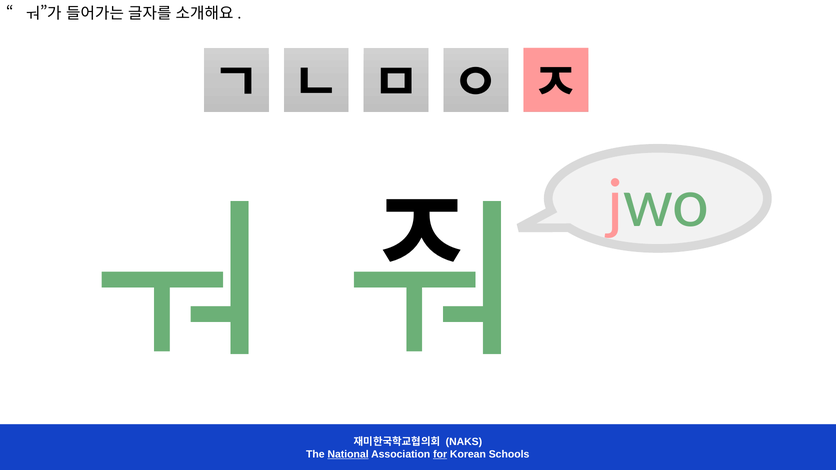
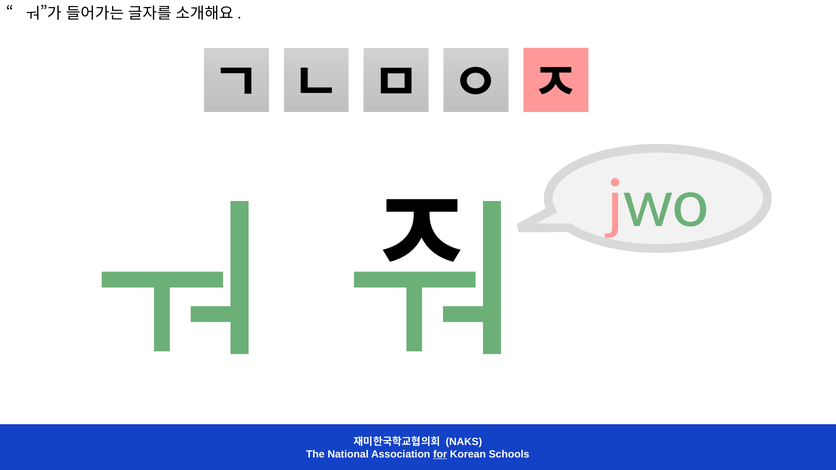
National underline: present -> none (348, 455)
